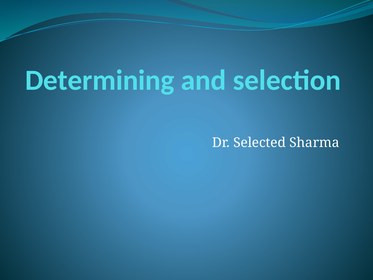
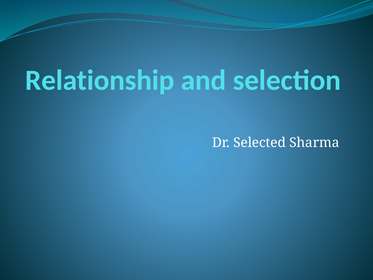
Determining: Determining -> Relationship (100, 80)
